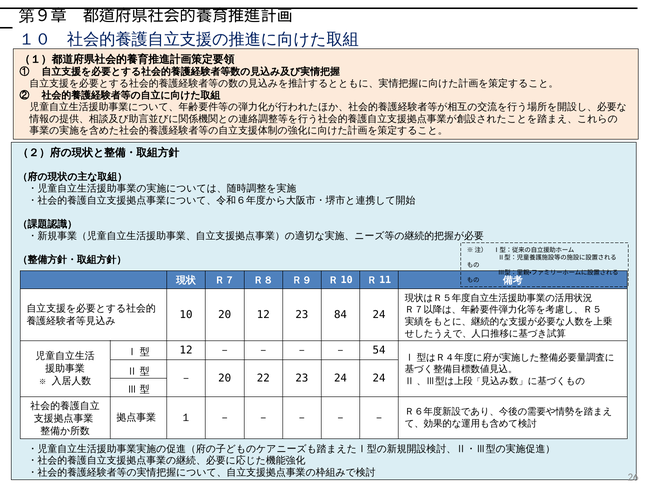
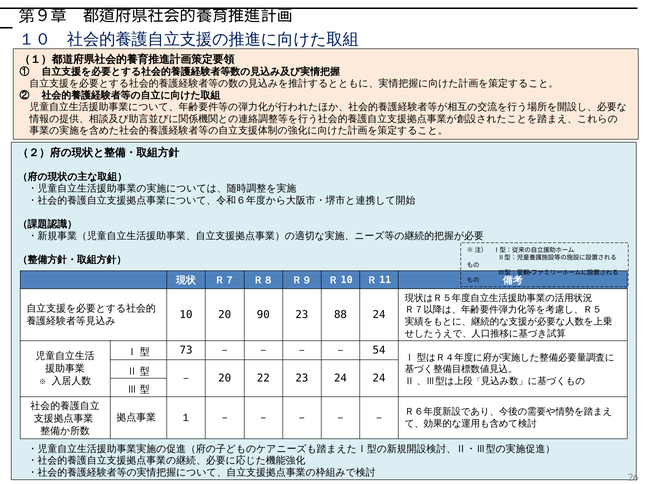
20 12: 12 -> 90 (263, 315)
84: 84 -> 88 (340, 315)
12: 12 -> 73 (186, 350)
